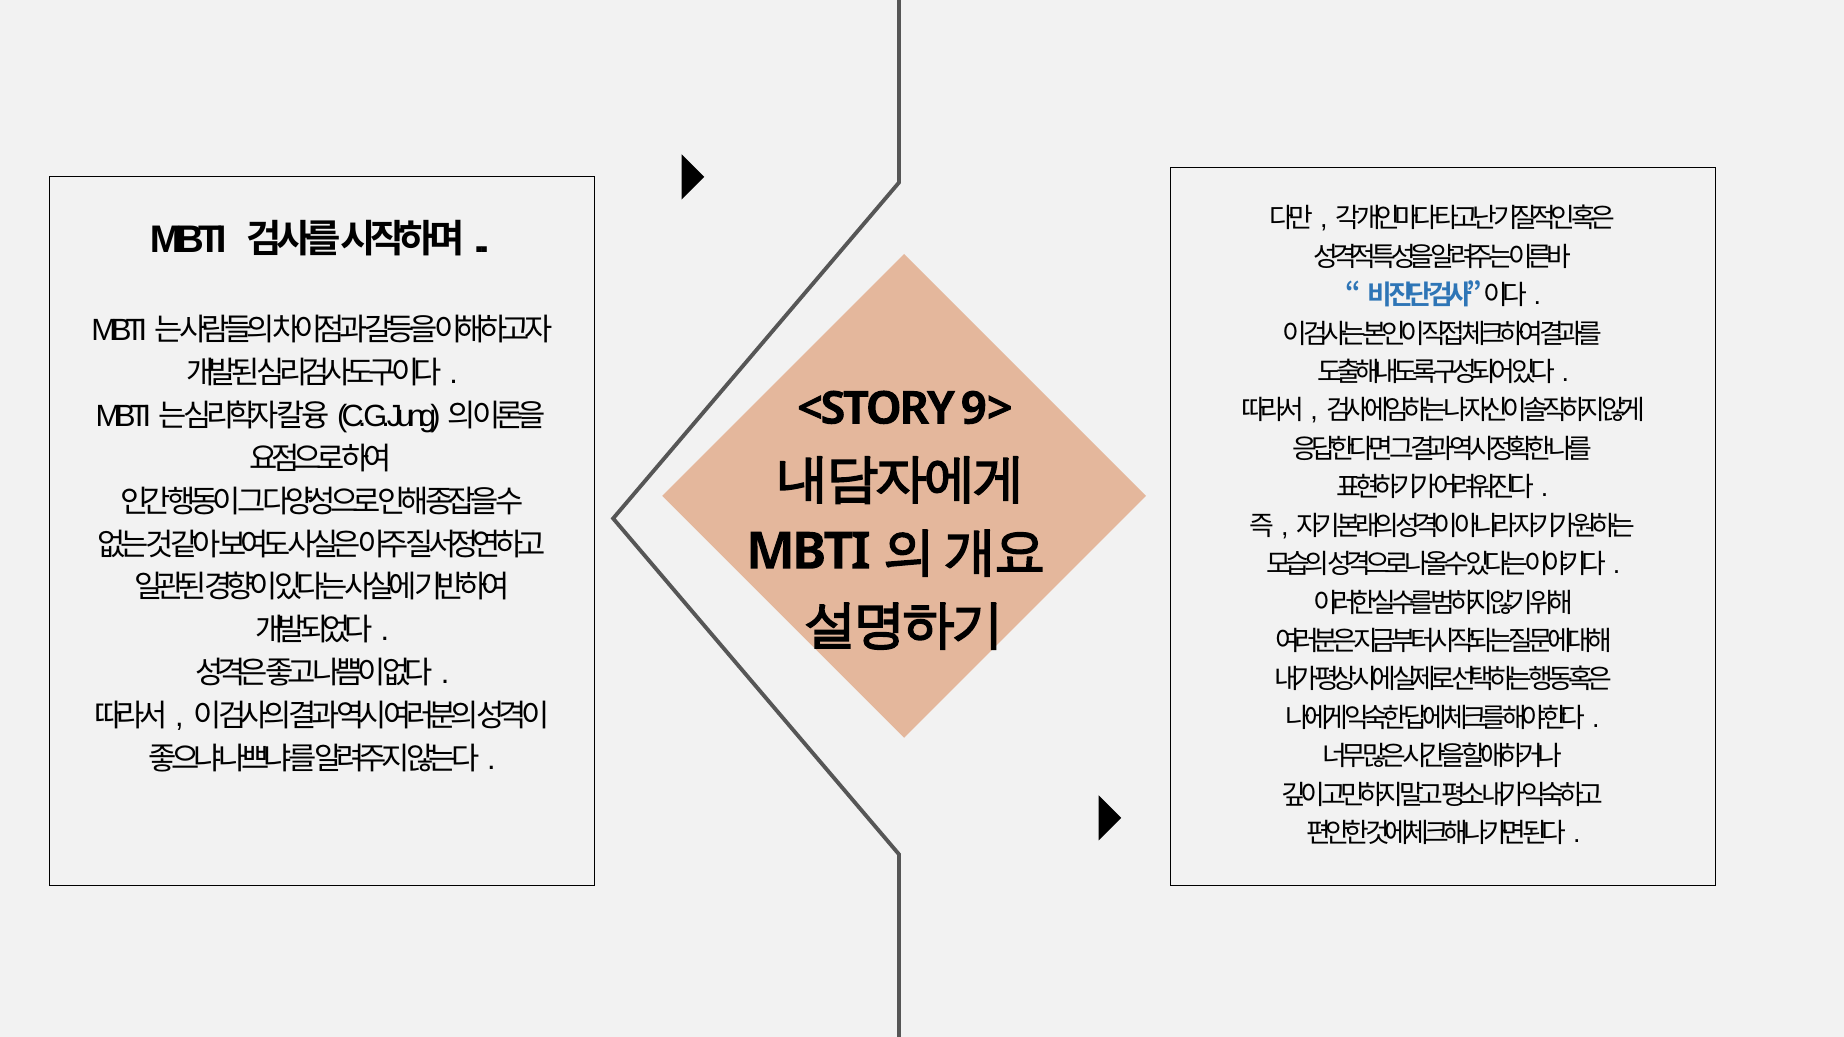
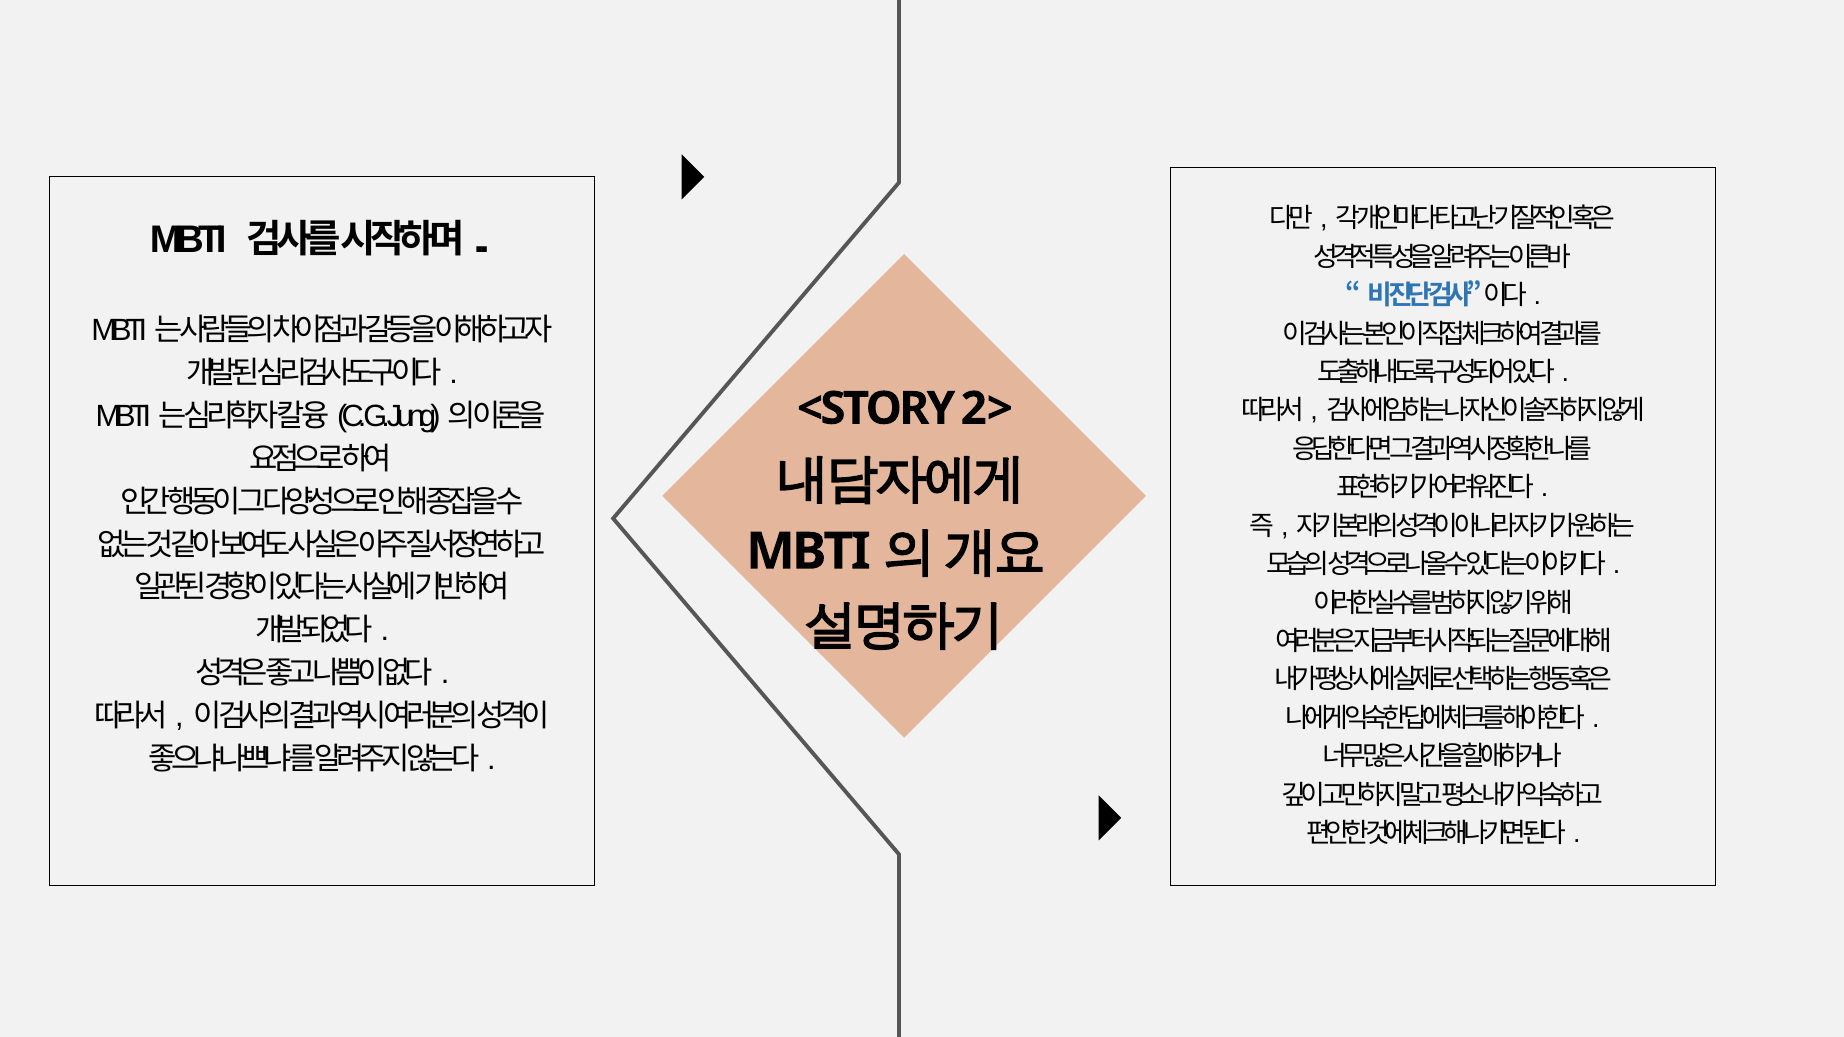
9>: 9> -> 2> (987, 409)
